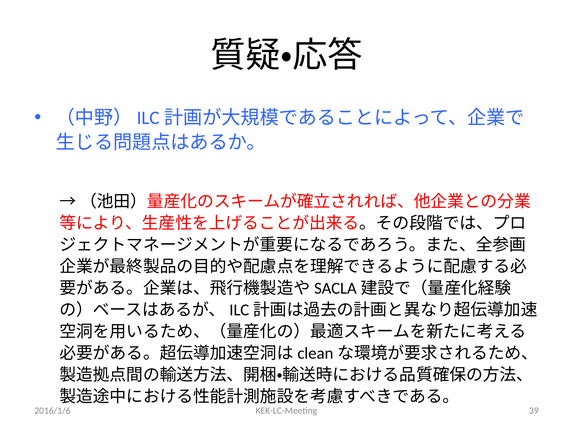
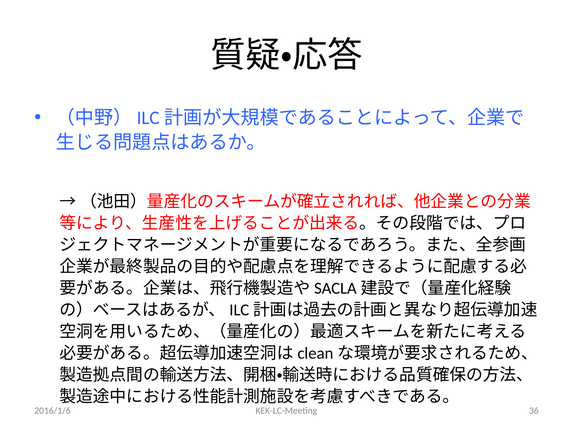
39: 39 -> 36 (534, 410)
